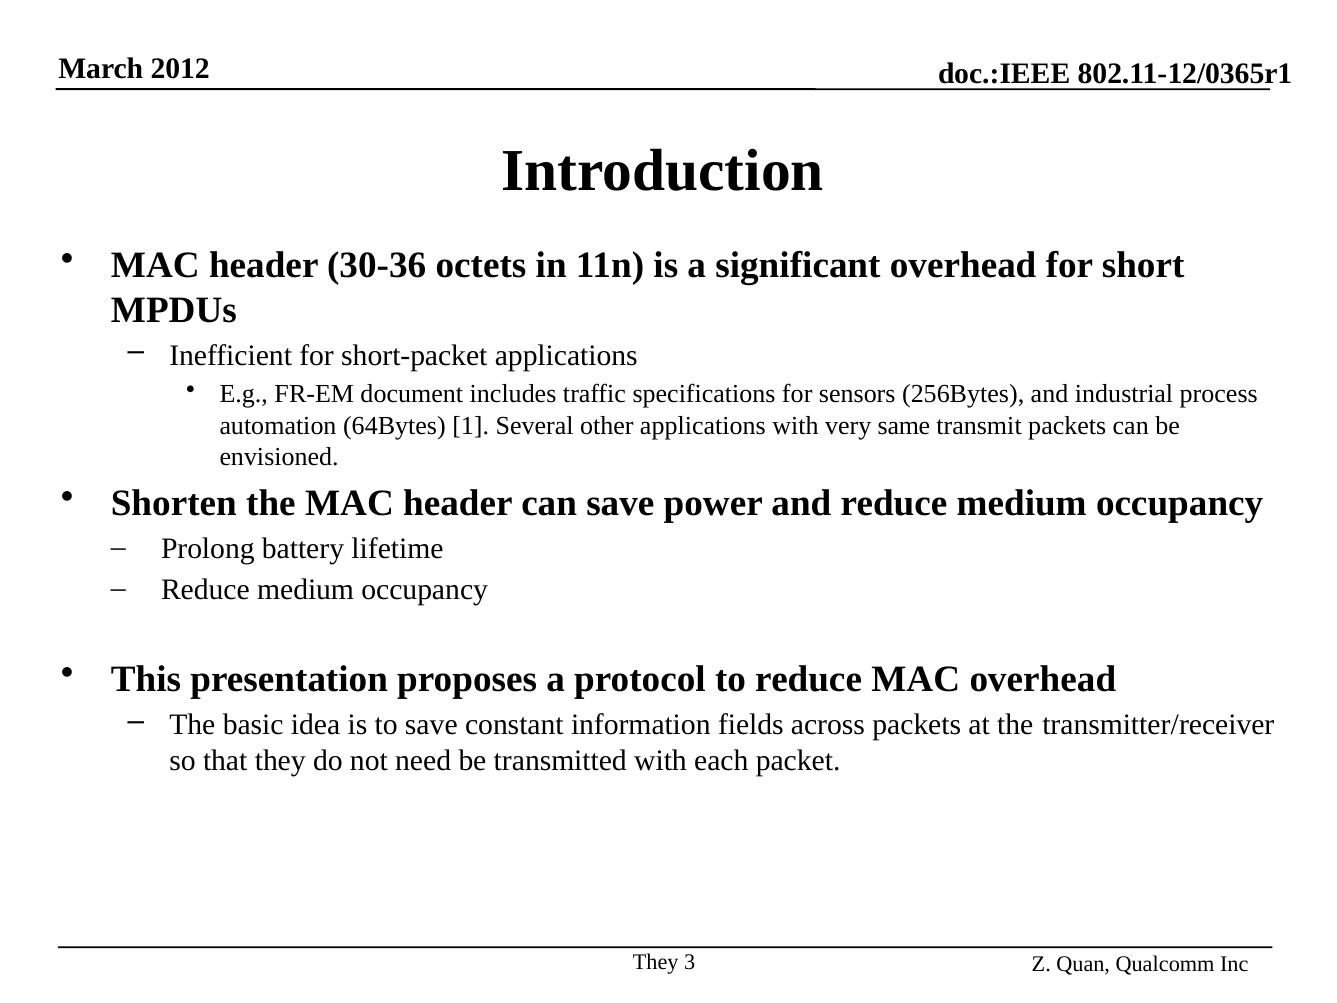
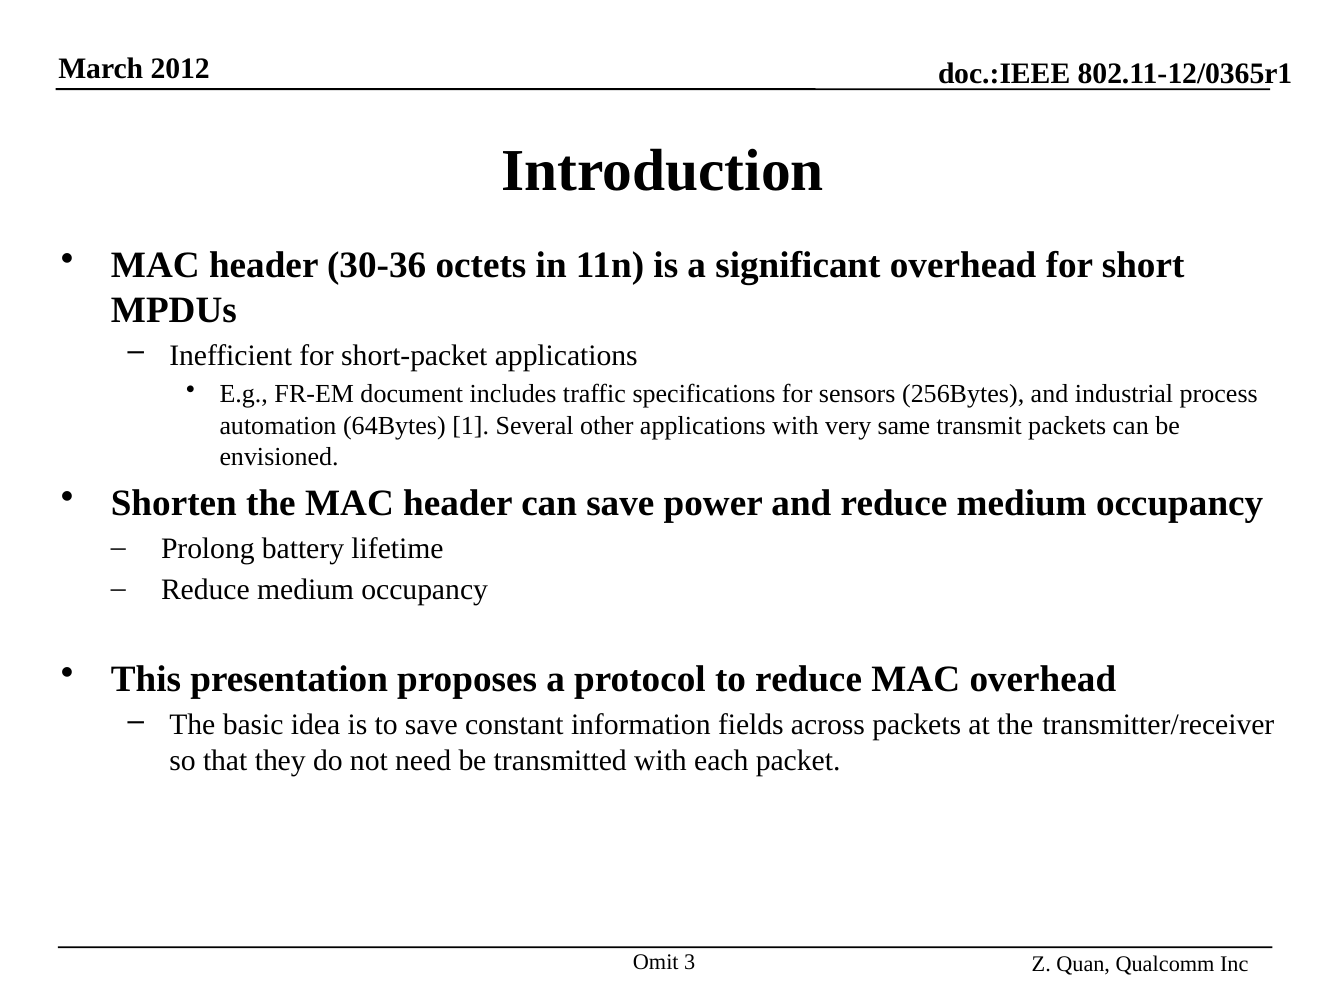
They: They -> Omit (656, 962)
